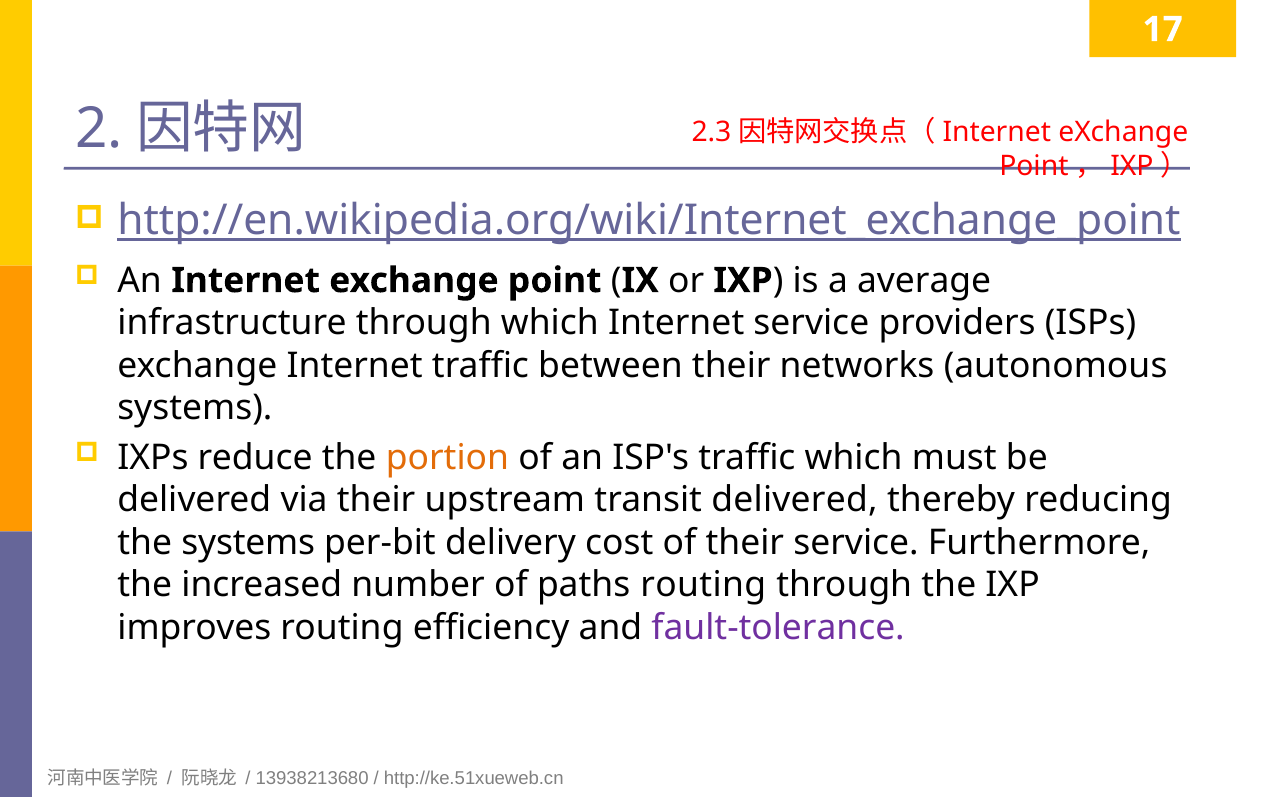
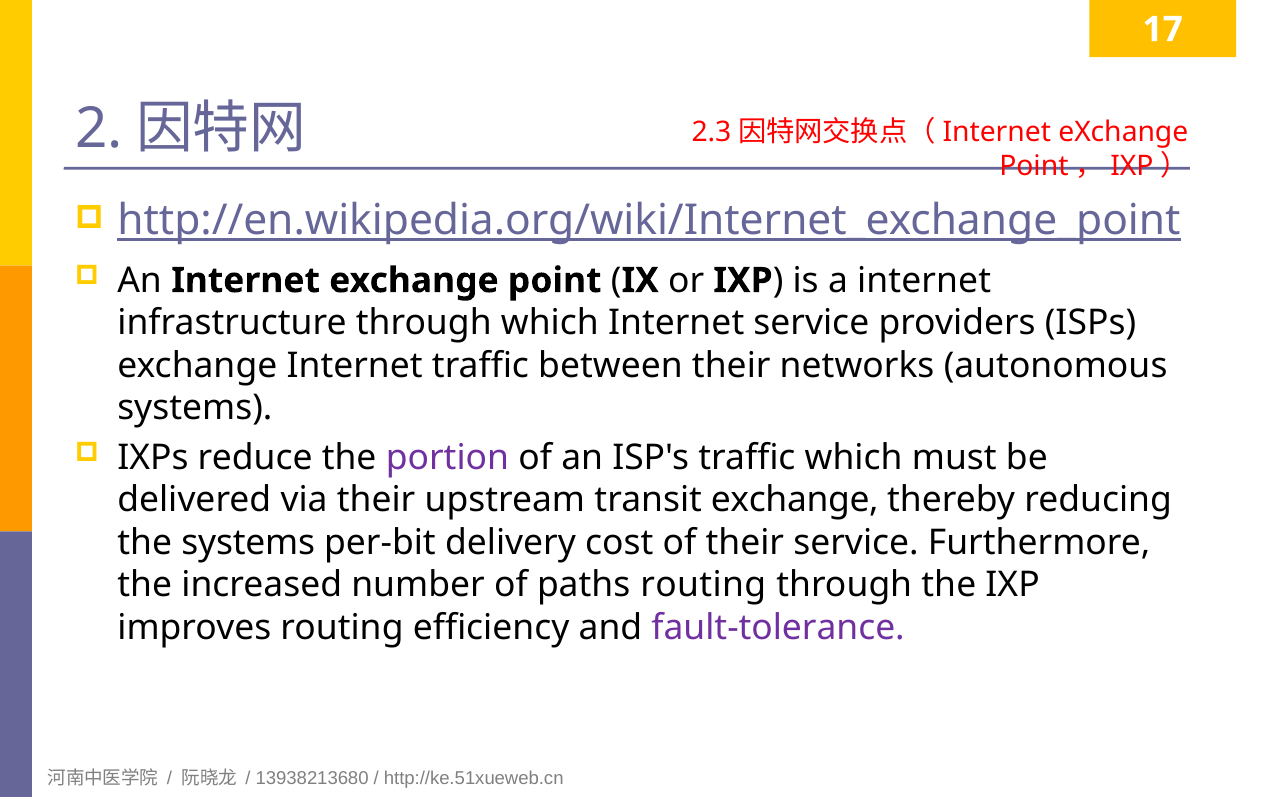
a average: average -> internet (924, 280)
portion colour: orange -> purple (447, 458)
transit delivered: delivered -> exchange (795, 500)
